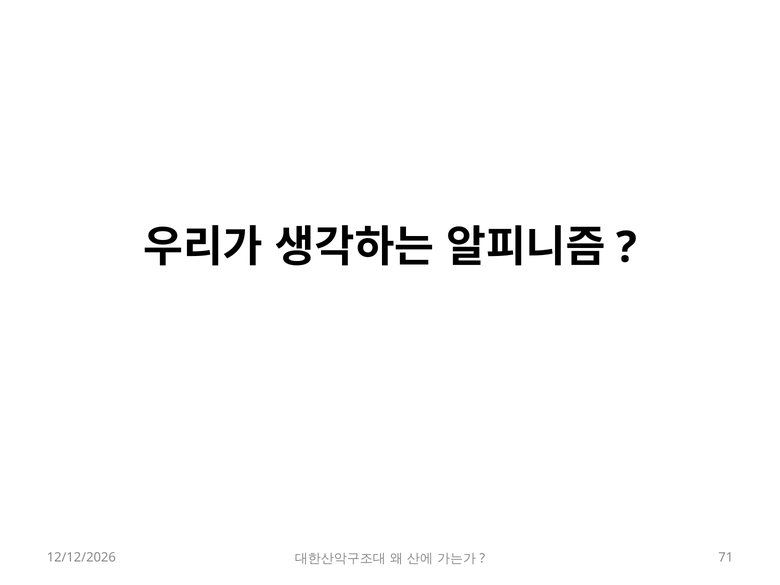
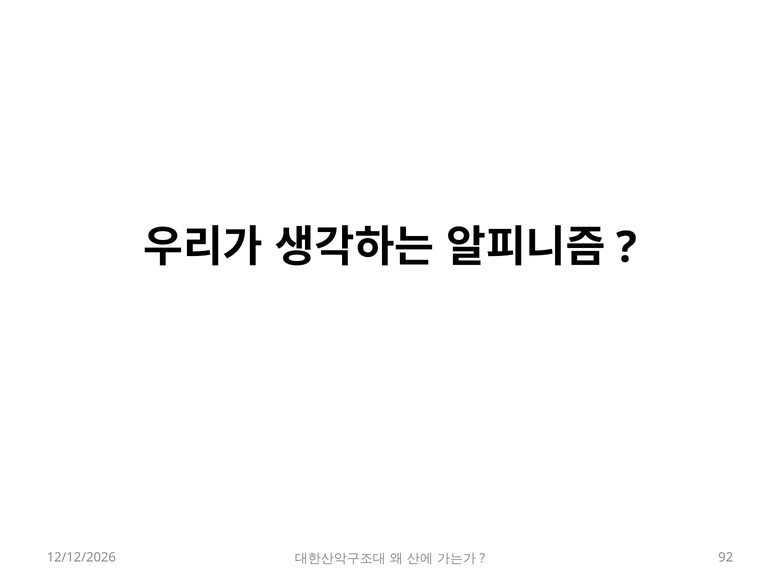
71: 71 -> 92 (726, 558)
